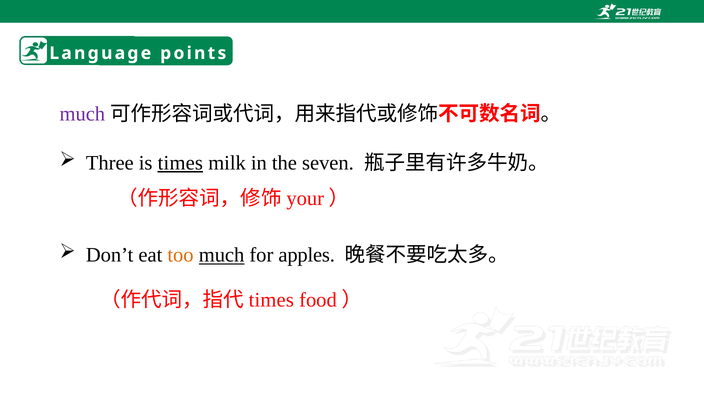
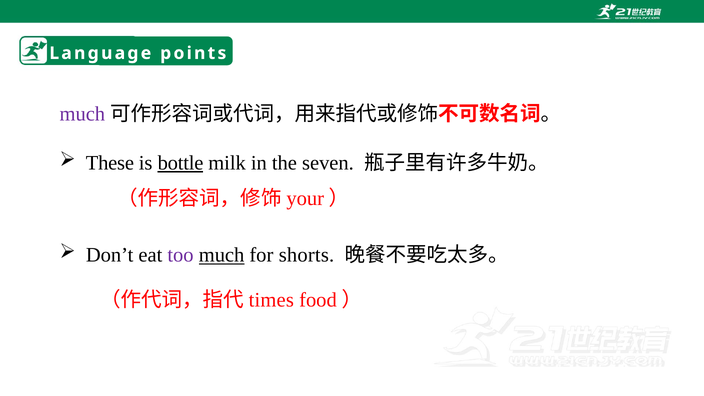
Three: Three -> These (110, 163)
is times: times -> bottle (181, 163)
too colour: orange -> purple (181, 255)
apples: apples -> shorts (307, 255)
